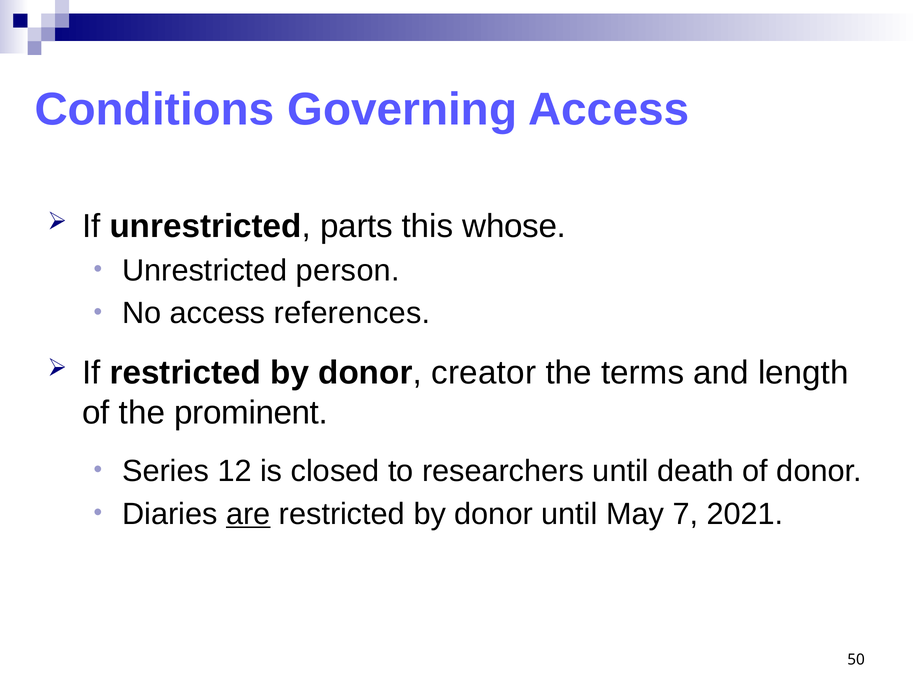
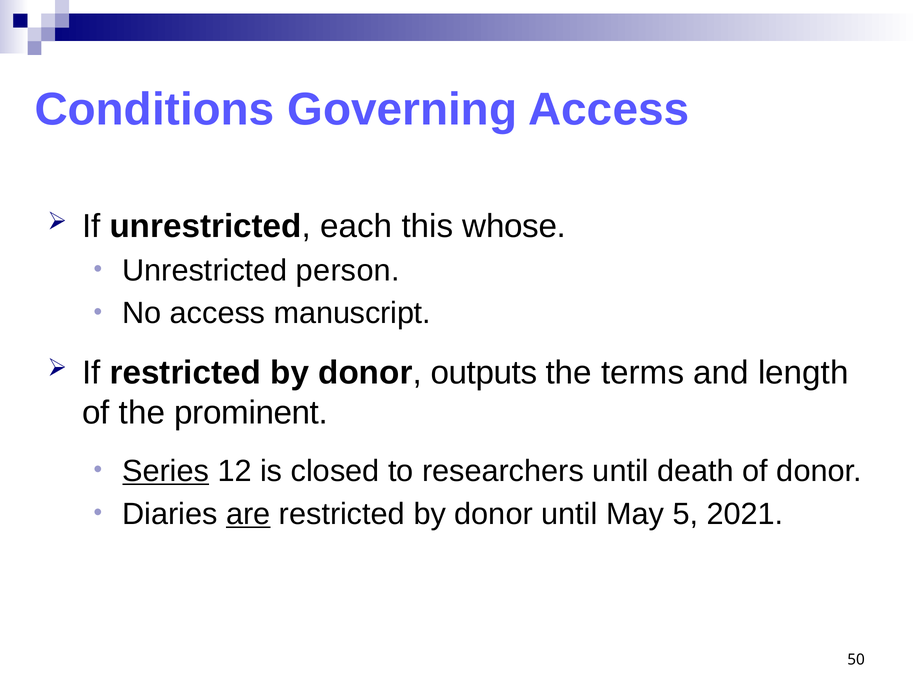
parts: parts -> each (356, 226)
references: references -> manuscript (352, 313)
creator: creator -> outputs (484, 373)
Series underline: none -> present (166, 471)
7: 7 -> 5 (685, 514)
